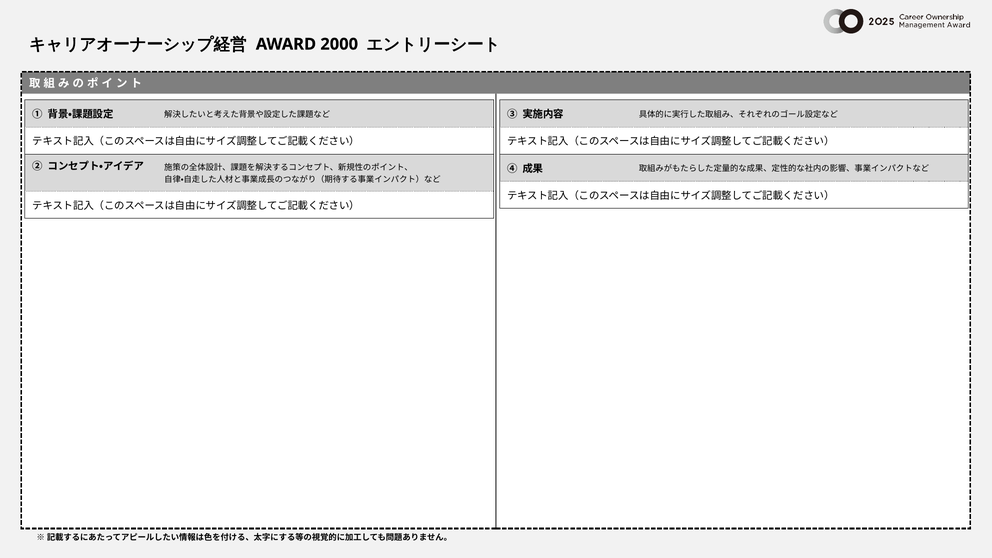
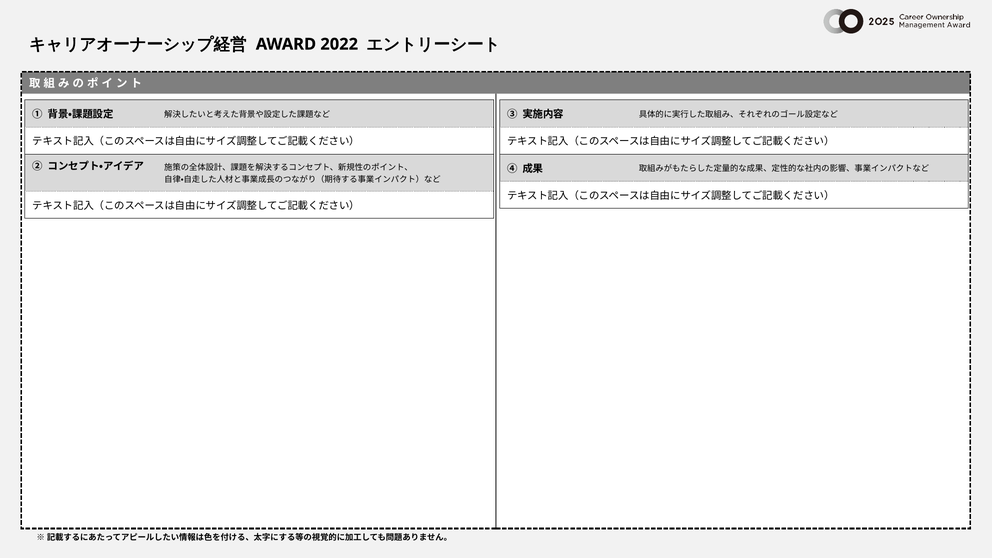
2000: 2000 -> 2022 (339, 44)
